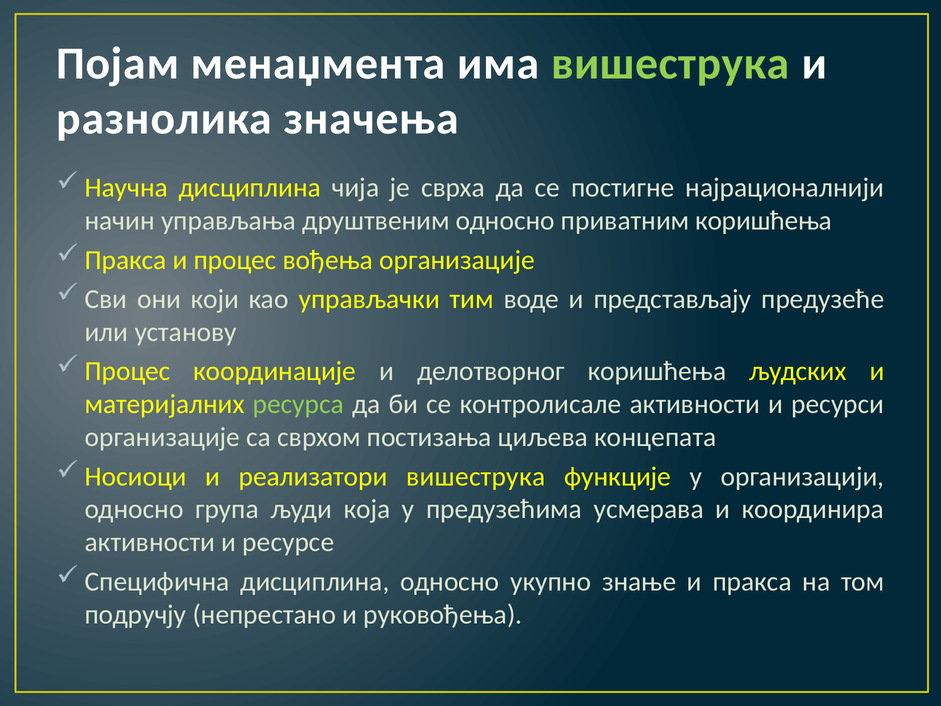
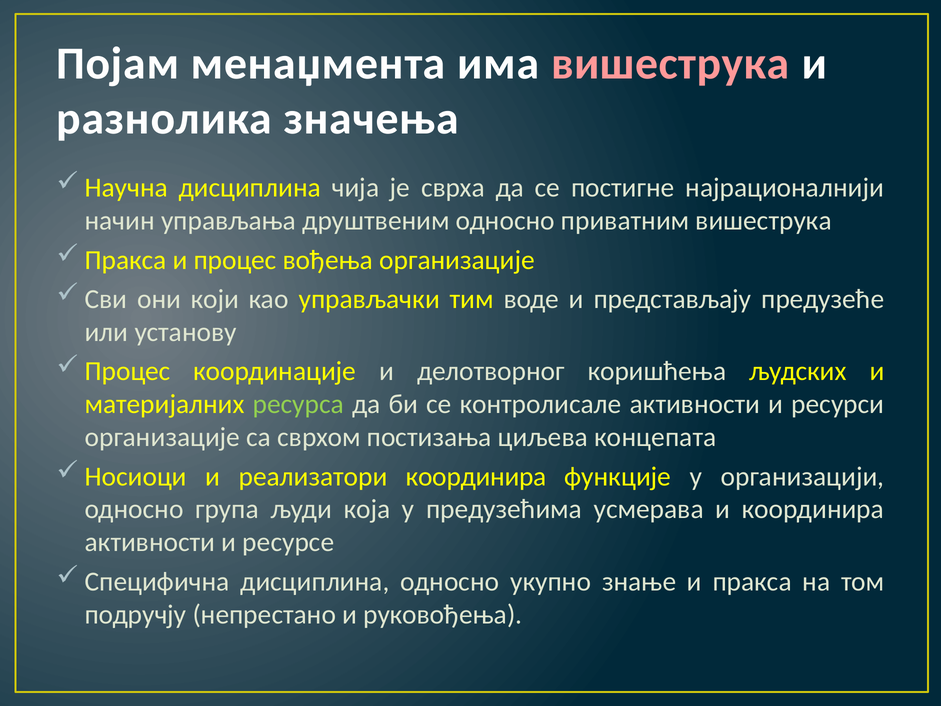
вишеструка colour: light green -> pink (670, 64)
приватним коришћења: коришћења -> вишеструка (764, 221)
реализатори вишеструка: вишеструка -> координира (476, 476)
